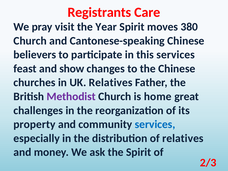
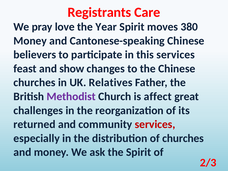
visit: visit -> love (65, 27)
Church: Church -> Money (30, 41)
home: home -> affect (158, 96)
property: property -> returned (34, 124)
services colour: blue -> red (155, 124)
of relatives: relatives -> churches (183, 138)
